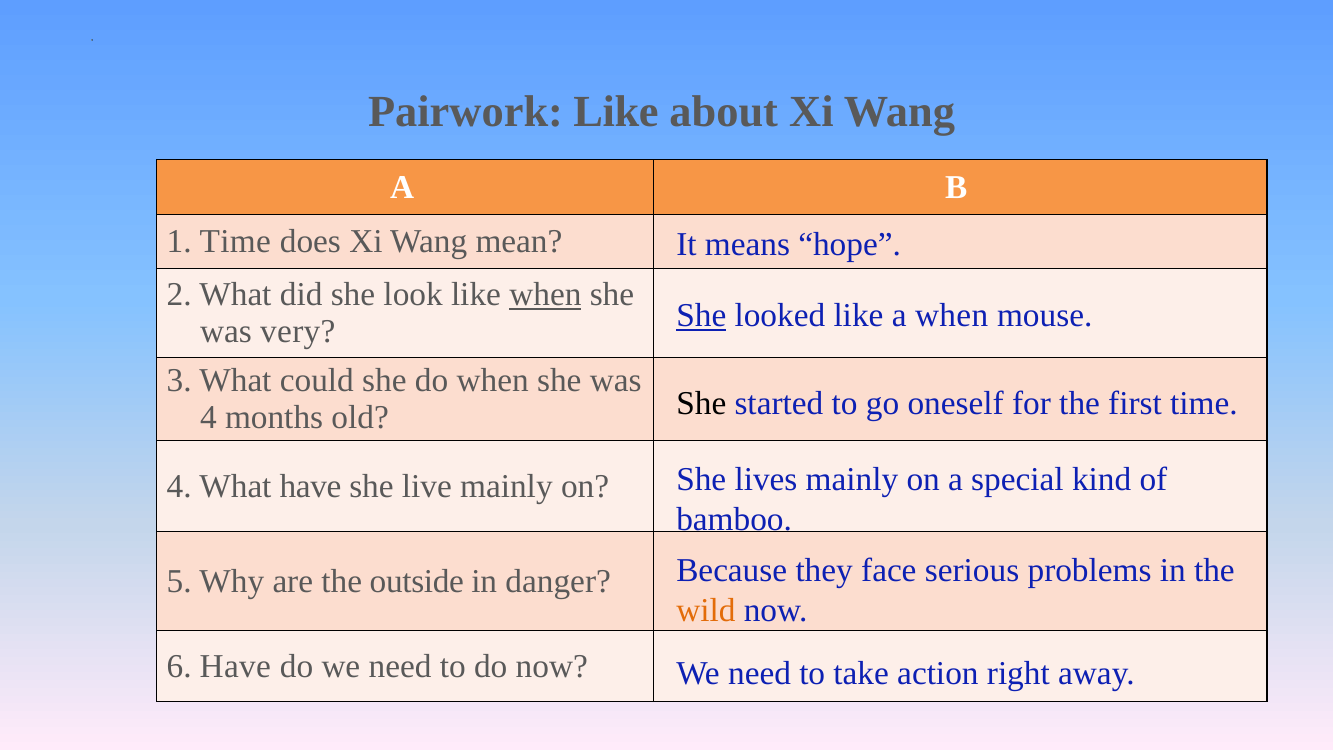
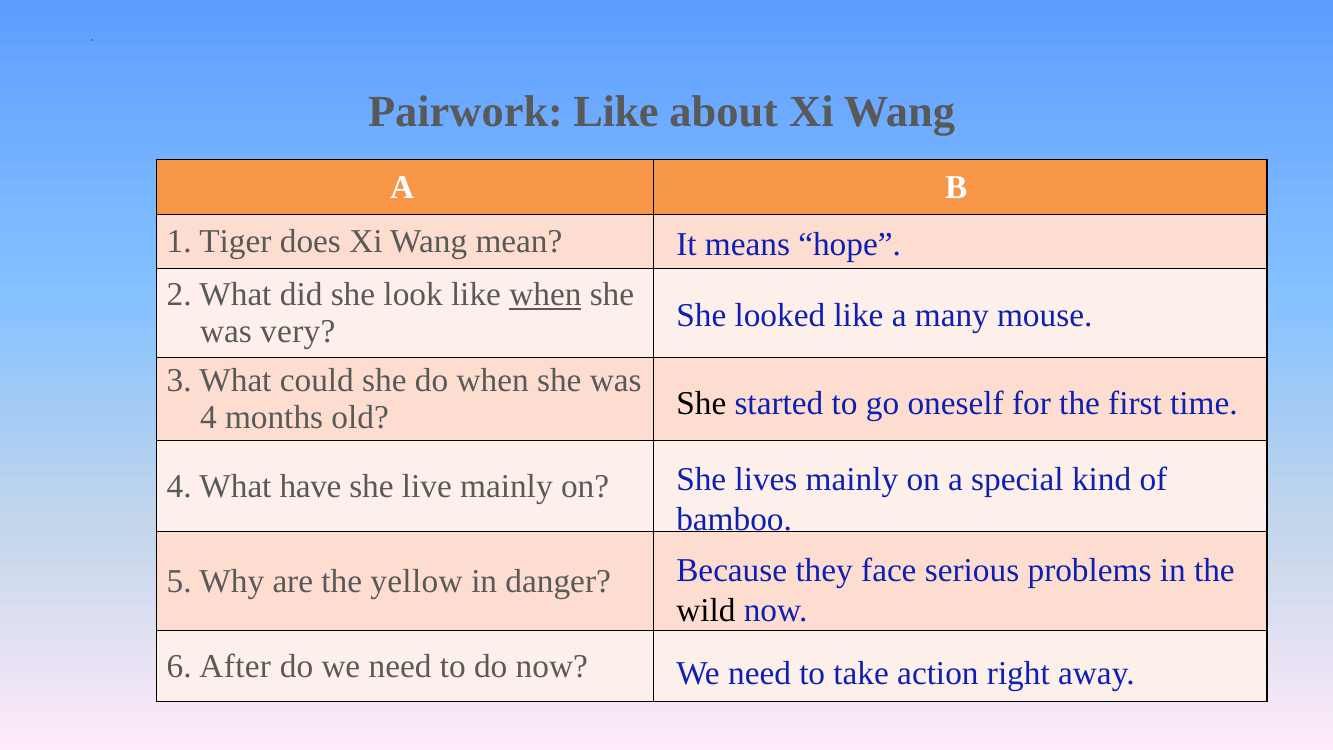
1 Time: Time -> Tiger (235, 242)
She underline: present -> none (701, 316)
a when: when -> many (952, 316)
outside: outside -> yellow (416, 581)
wild colour: orange -> black (706, 610)
6 Have: Have -> After (235, 666)
